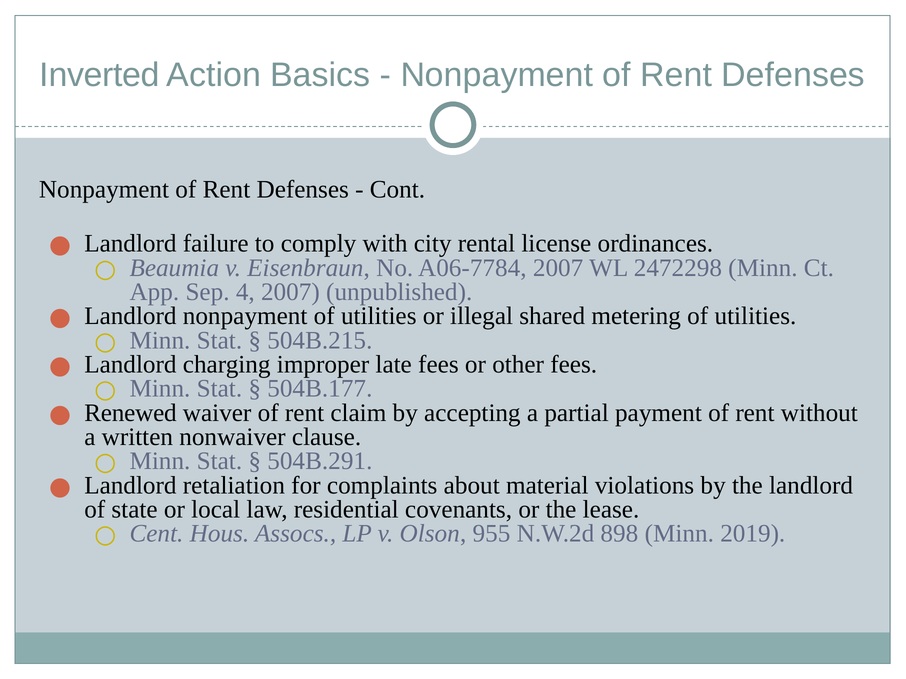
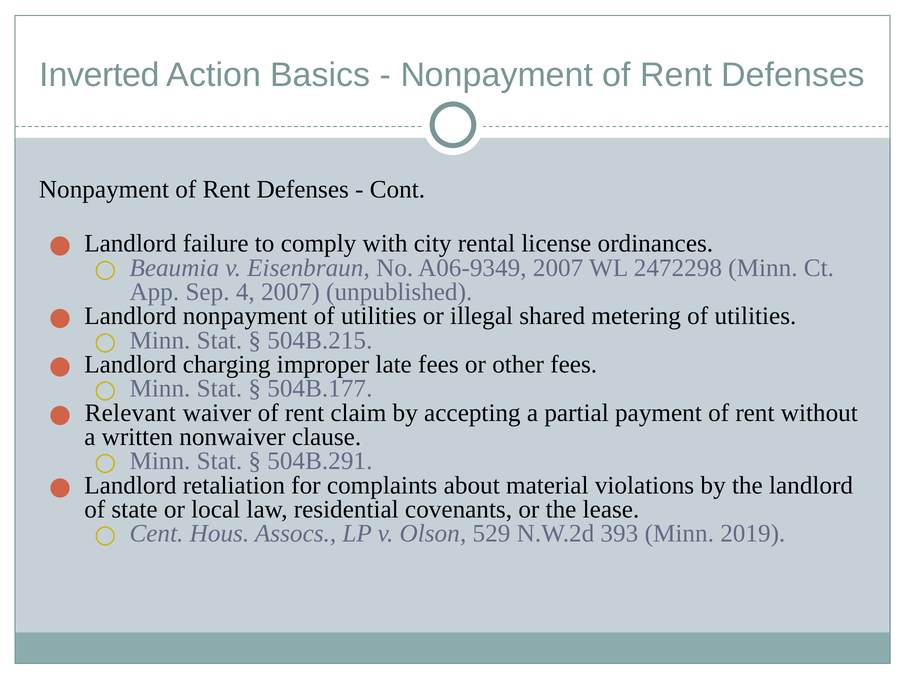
A06-7784: A06-7784 -> A06-9349 (472, 268)
Renewed: Renewed -> Relevant (130, 413)
955: 955 -> 529 (492, 534)
898: 898 -> 393 (619, 534)
